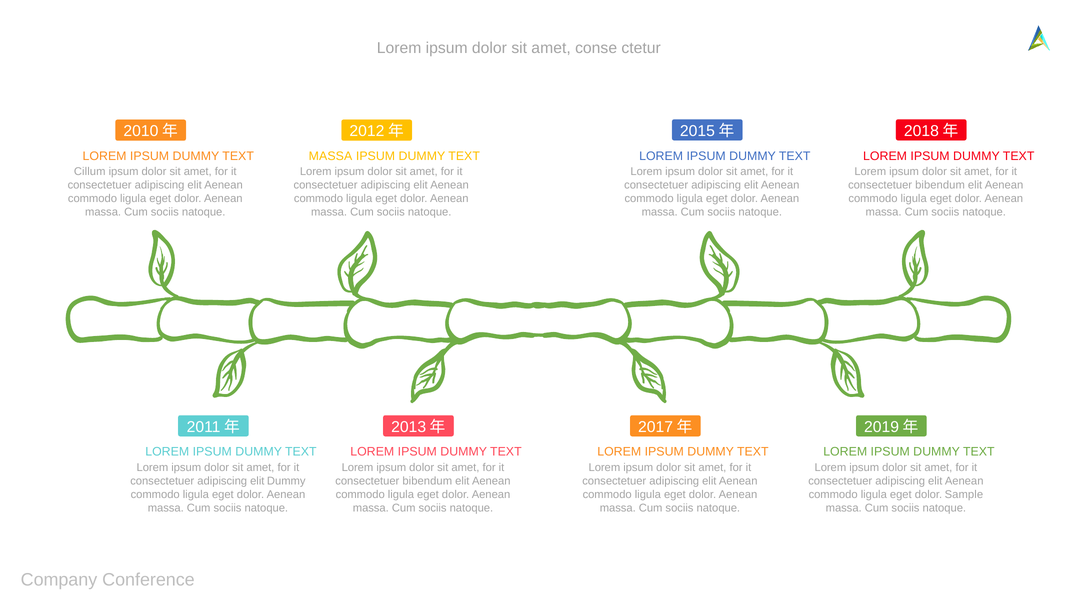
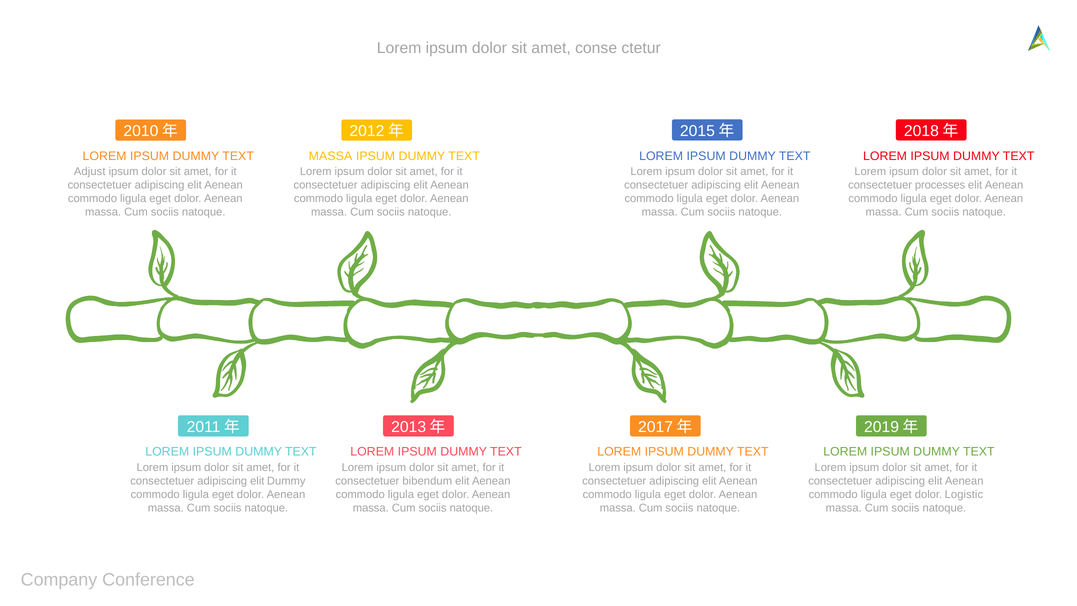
Cillum: Cillum -> Adjust (90, 172)
bibendum: bibendum -> processes (940, 185)
Sample: Sample -> Logistic (964, 494)
